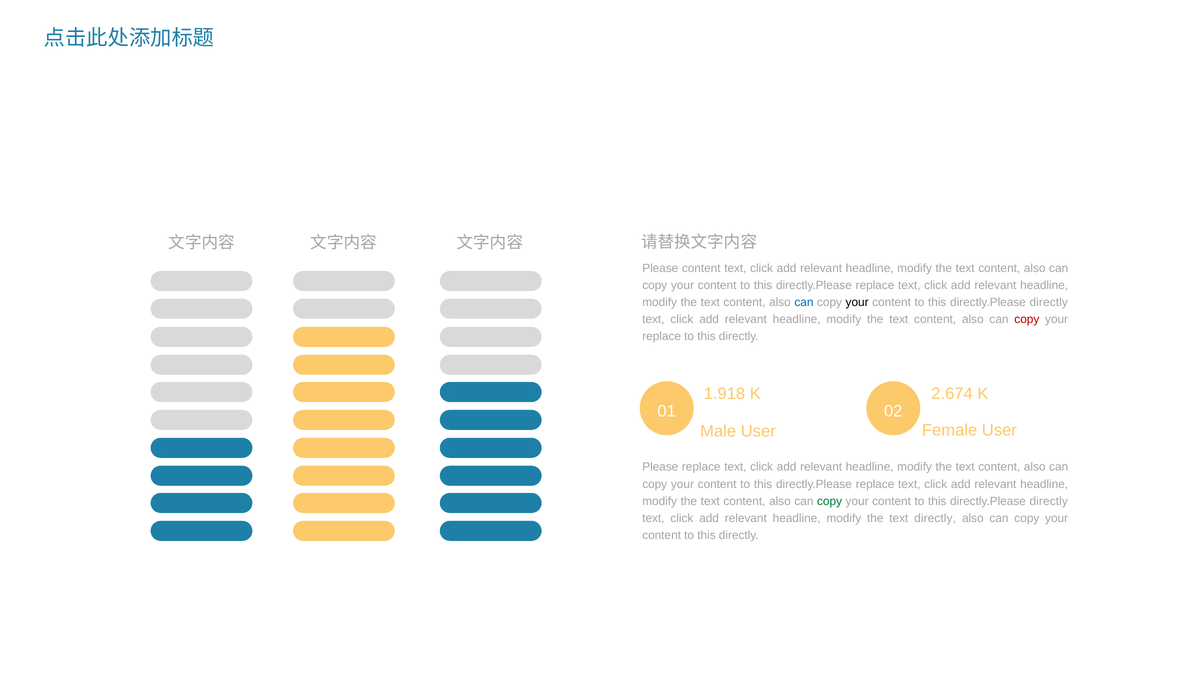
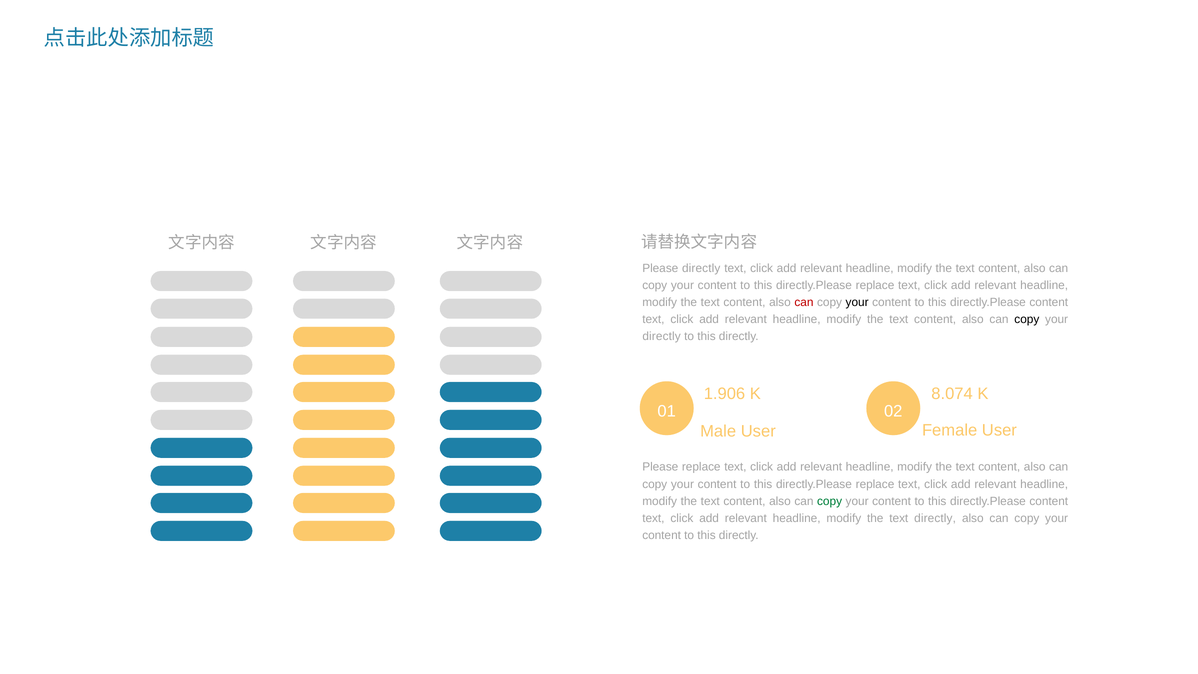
Please content: content -> directly (701, 268)
can colour: blue -> red (804, 302)
directly: directly -> content (1049, 302)
copy colour: red -> black (1027, 319)
replace: replace -> directly (662, 336)
1.918: 1.918 -> 1.906 (724, 394)
2.674: 2.674 -> 8.074 (952, 394)
directly: directly -> content (1049, 501)
